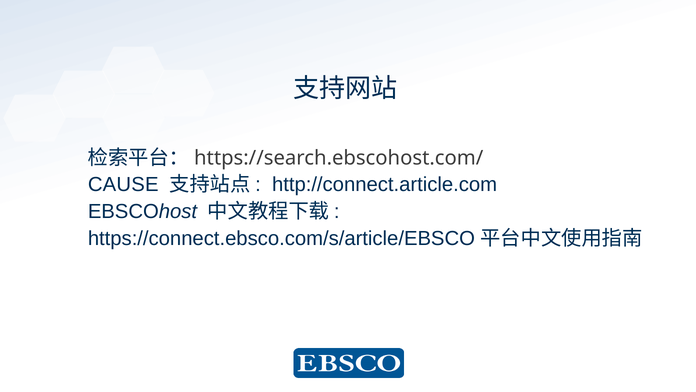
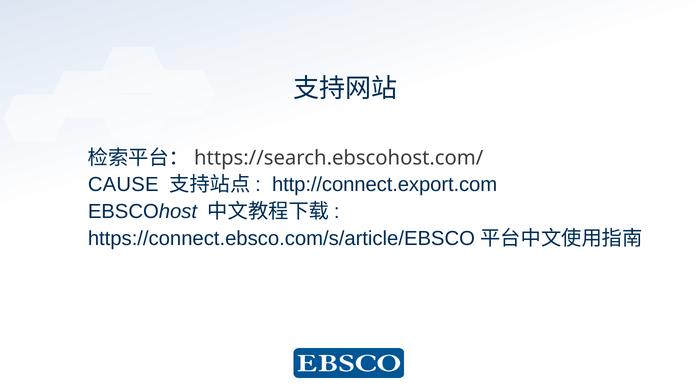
http://connect.article.com: http://connect.article.com -> http://connect.export.com (385, 185)
